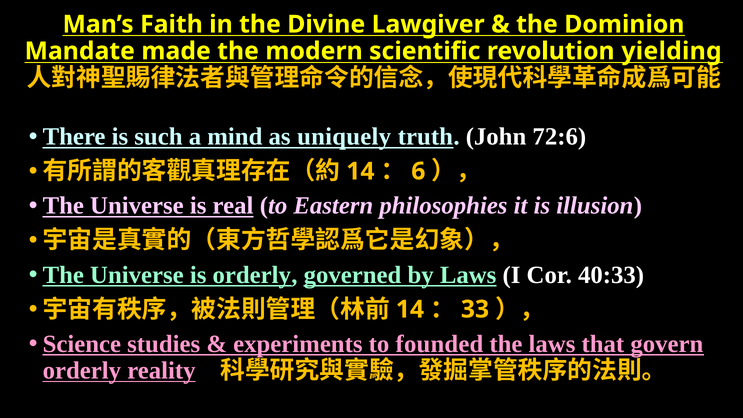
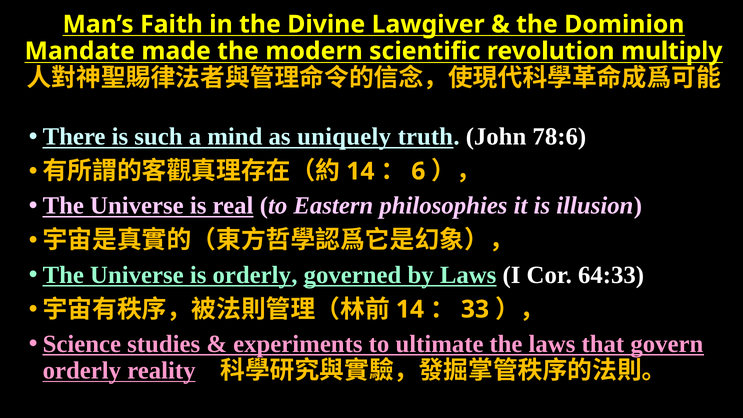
yielding: yielding -> multiply (672, 51)
72:6: 72:6 -> 78:6 (559, 137)
40:33: 40:33 -> 64:33 (611, 275)
founded: founded -> ultimate (440, 344)
